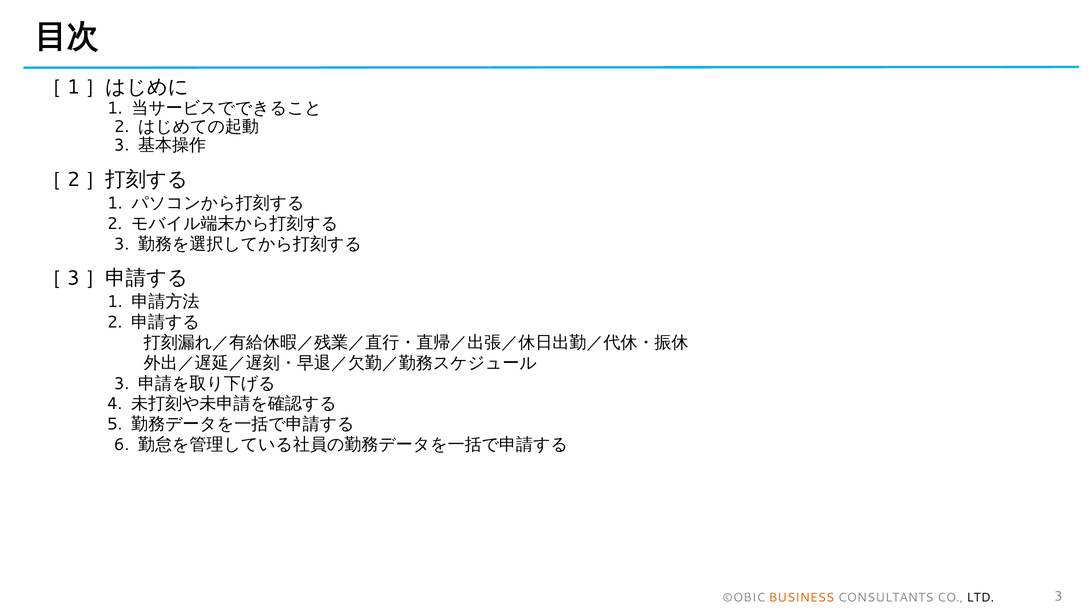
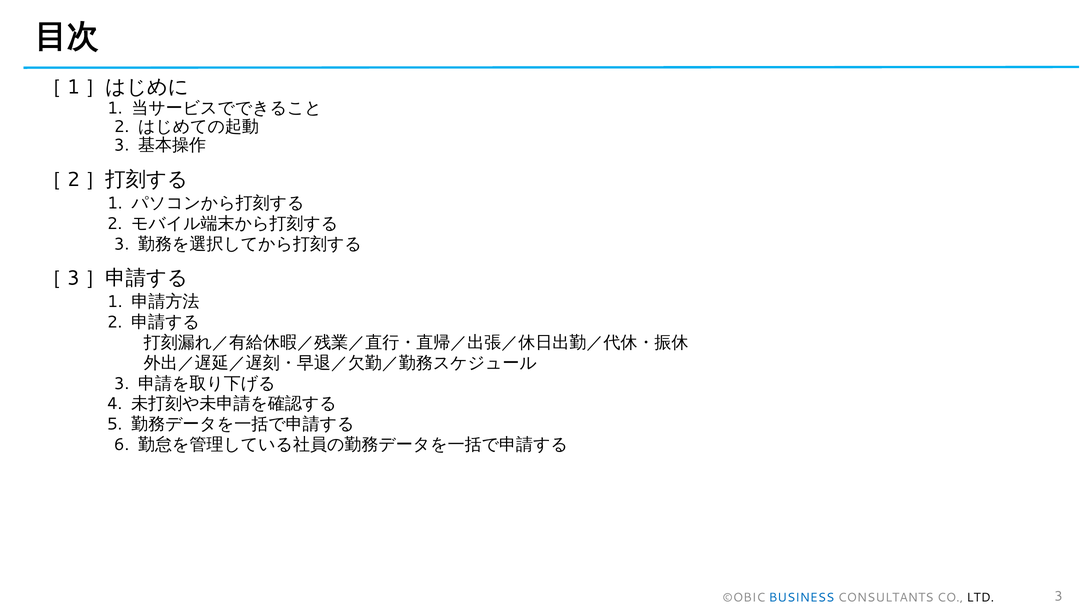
BUSINESS colour: orange -> blue (802, 597)
